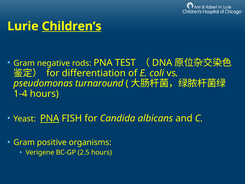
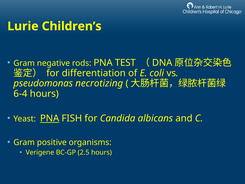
Children’s underline: present -> none (72, 26)
turnaround: turnaround -> necrotizing (99, 83)
1-4: 1-4 -> 6-4 (20, 94)
